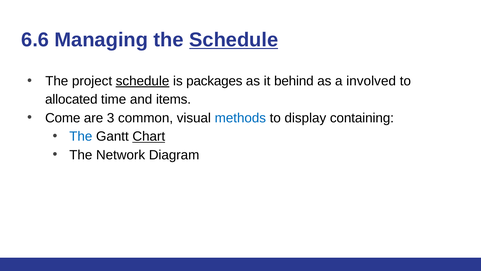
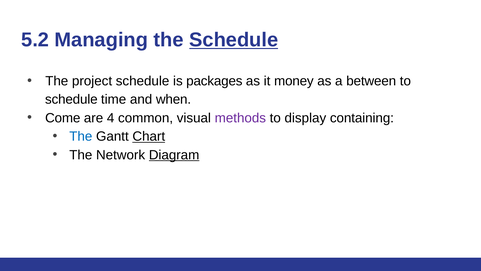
6.6: 6.6 -> 5.2 (35, 40)
schedule underline: present -> none (143, 81)
behind: behind -> money (294, 81)
involved: involved -> between (371, 81)
allocated: allocated -> schedule (71, 99)
items: items -> when (174, 99)
3: 3 -> 4 (111, 118)
methods colour: blue -> purple (240, 118)
Diagram underline: none -> present (174, 155)
